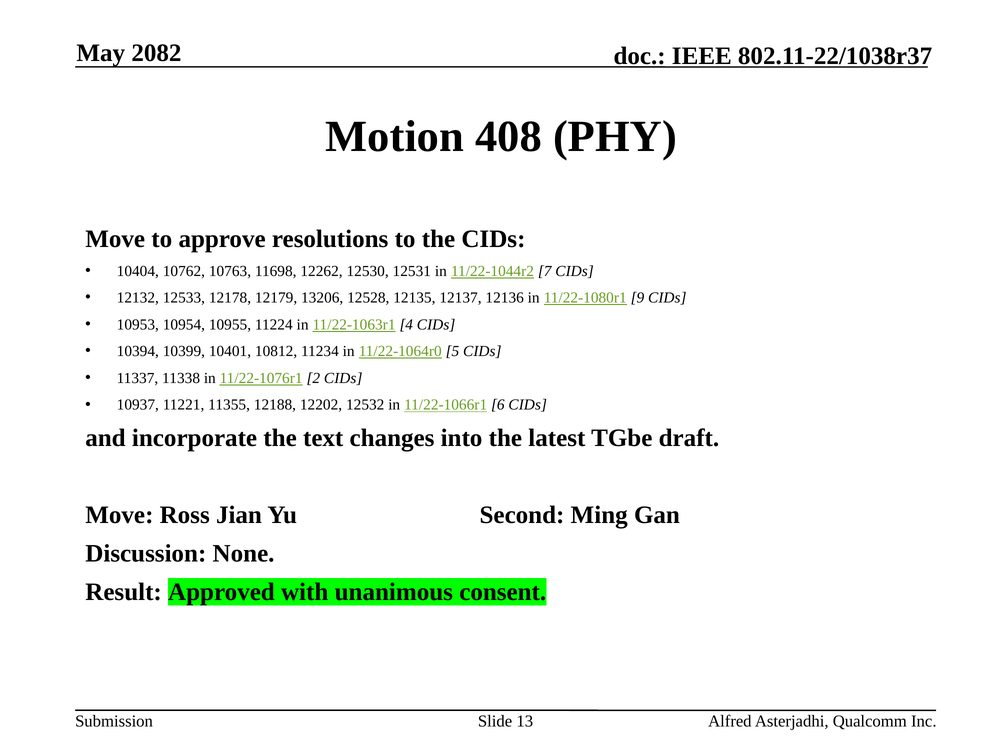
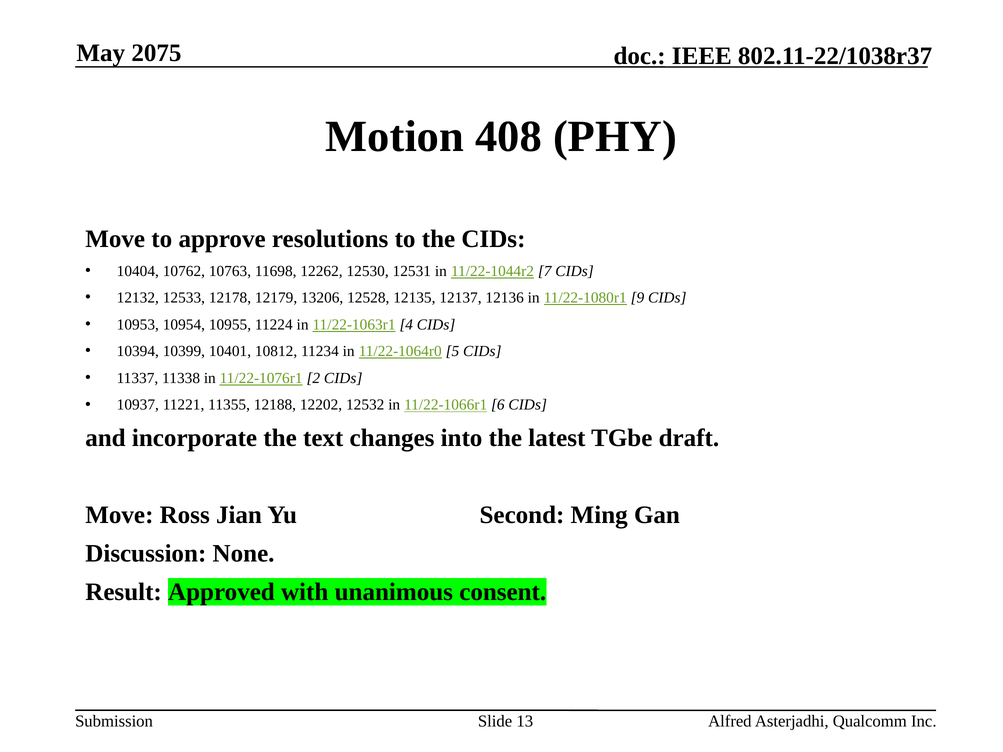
2082: 2082 -> 2075 (156, 53)
